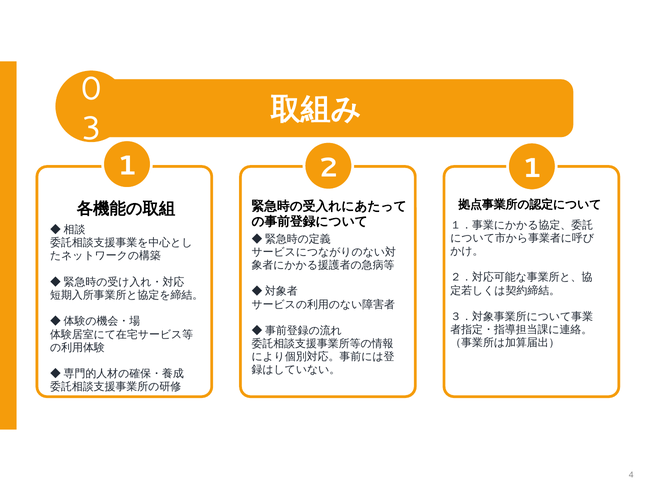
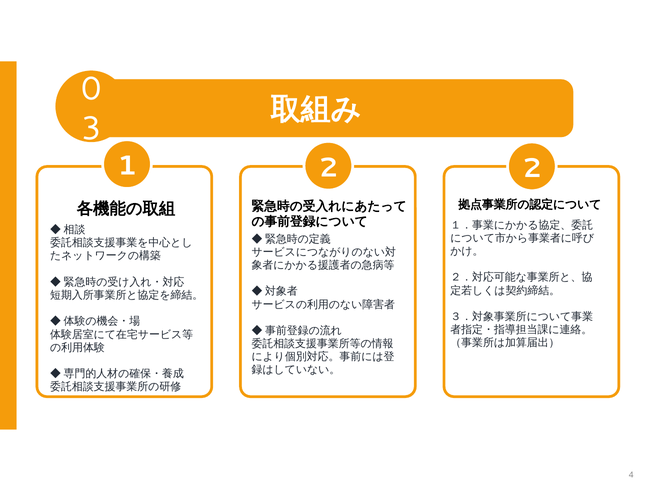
2 1: 1 -> 2 (532, 168)
